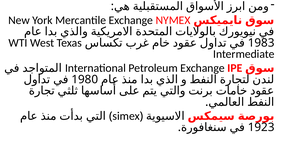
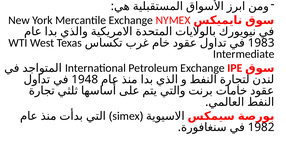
1980: 1980 -> 1948 (85, 79)
1923: 1923 -> 1982 (261, 127)
